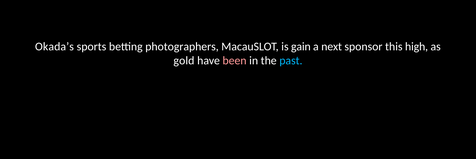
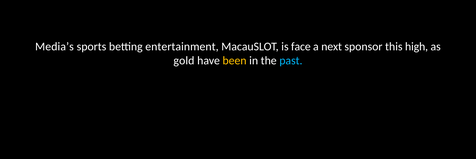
Okada’s: Okada’s -> Media’s (54, 46)
photographers: photographers -> entertainment (182, 46)
gain: gain -> face (301, 46)
been colour: pink -> yellow (235, 60)
